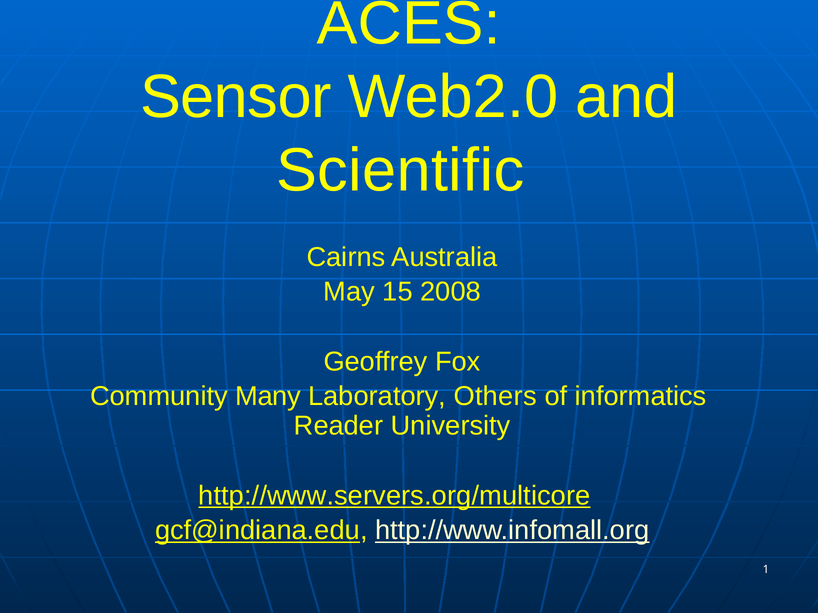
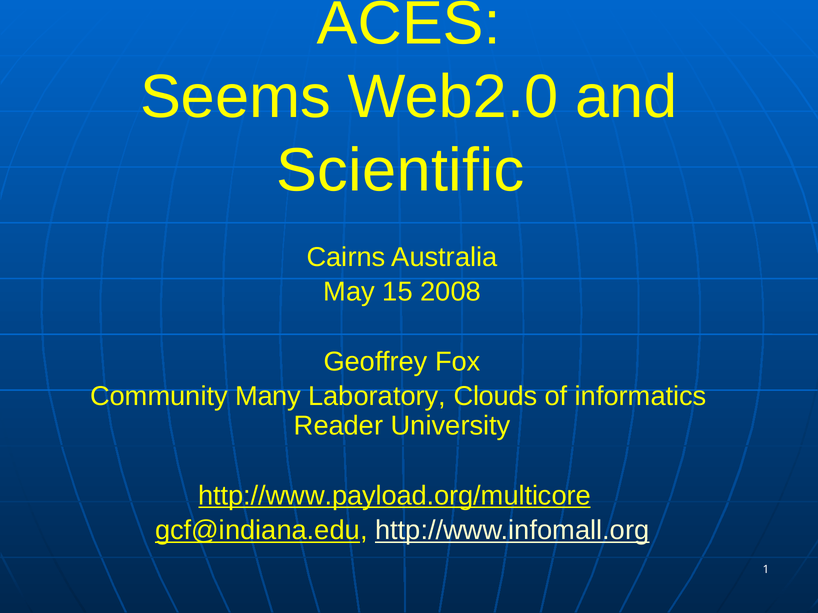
Sensor: Sensor -> Seems (236, 97)
Others: Others -> Clouds (495, 397)
http://www.servers.org/multicore: http://www.servers.org/multicore -> http://www.payload.org/multicore (395, 496)
